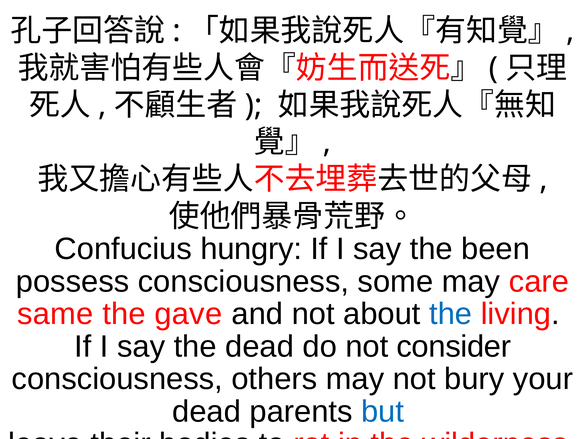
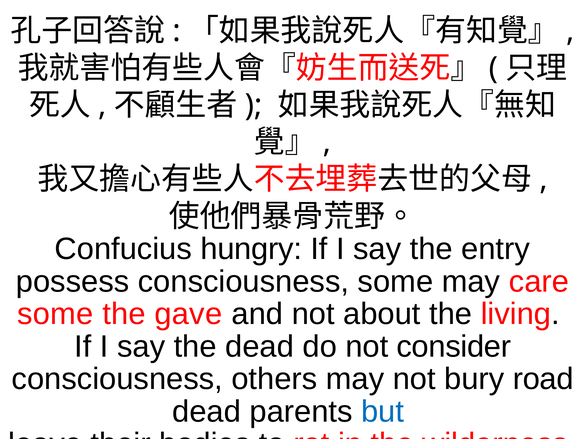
been: been -> entry (496, 249)
same: same -> some (55, 314)
the colour: blue -> black (451, 314)
your: your -> road (543, 379)
